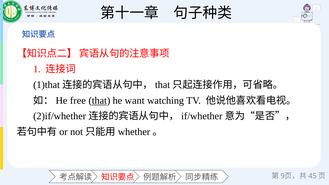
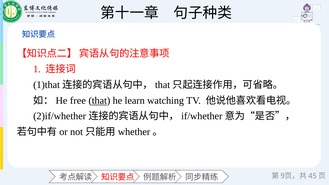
want: want -> learn (135, 101)
